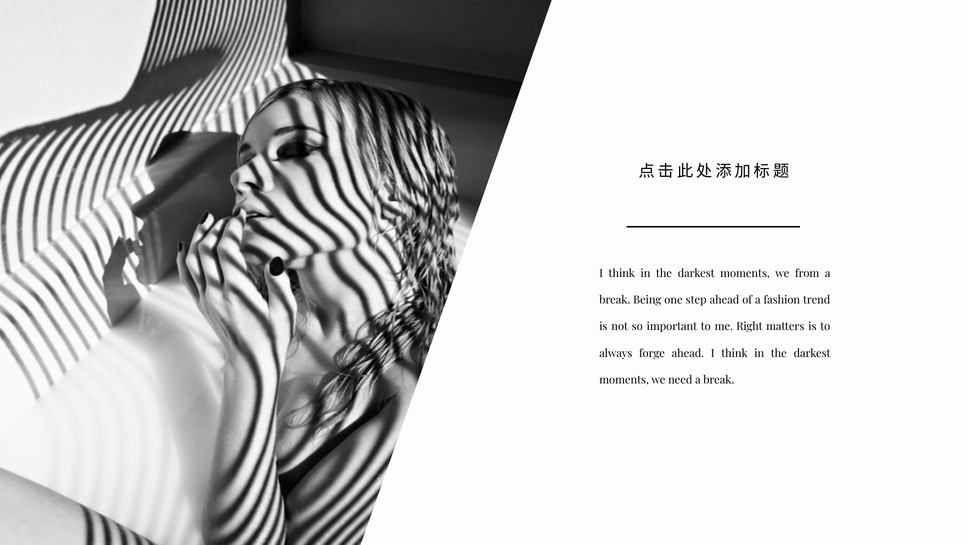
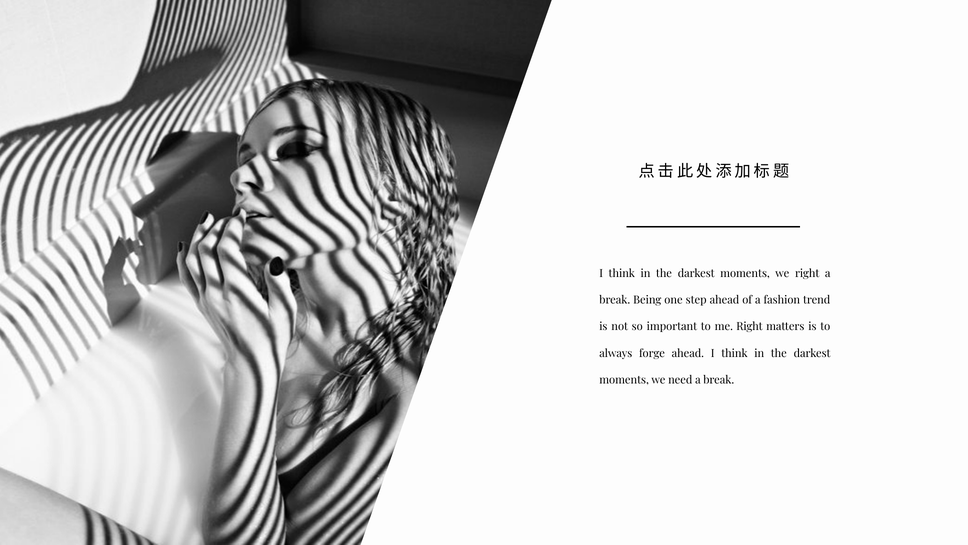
we from: from -> right (807, 273)
